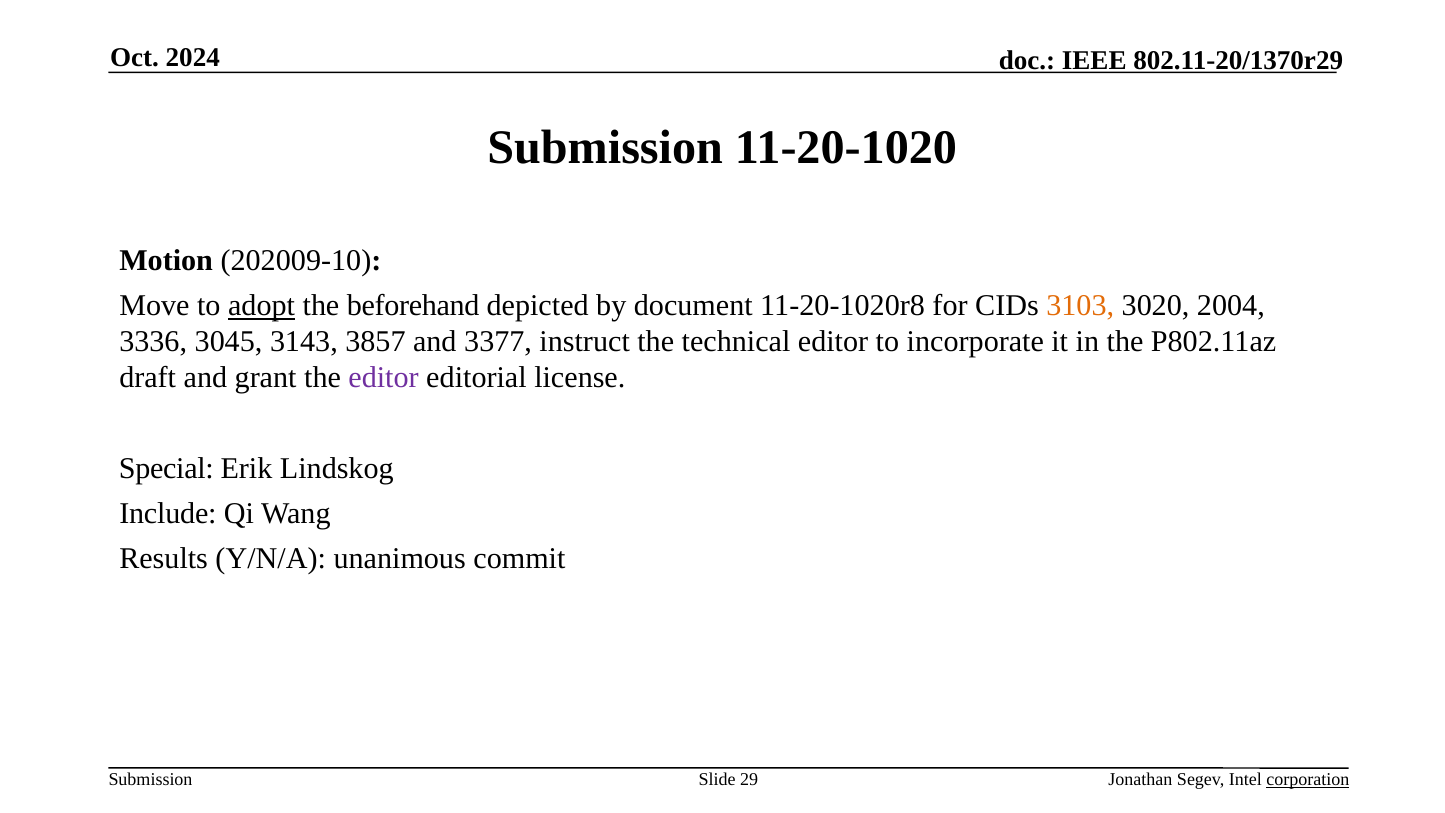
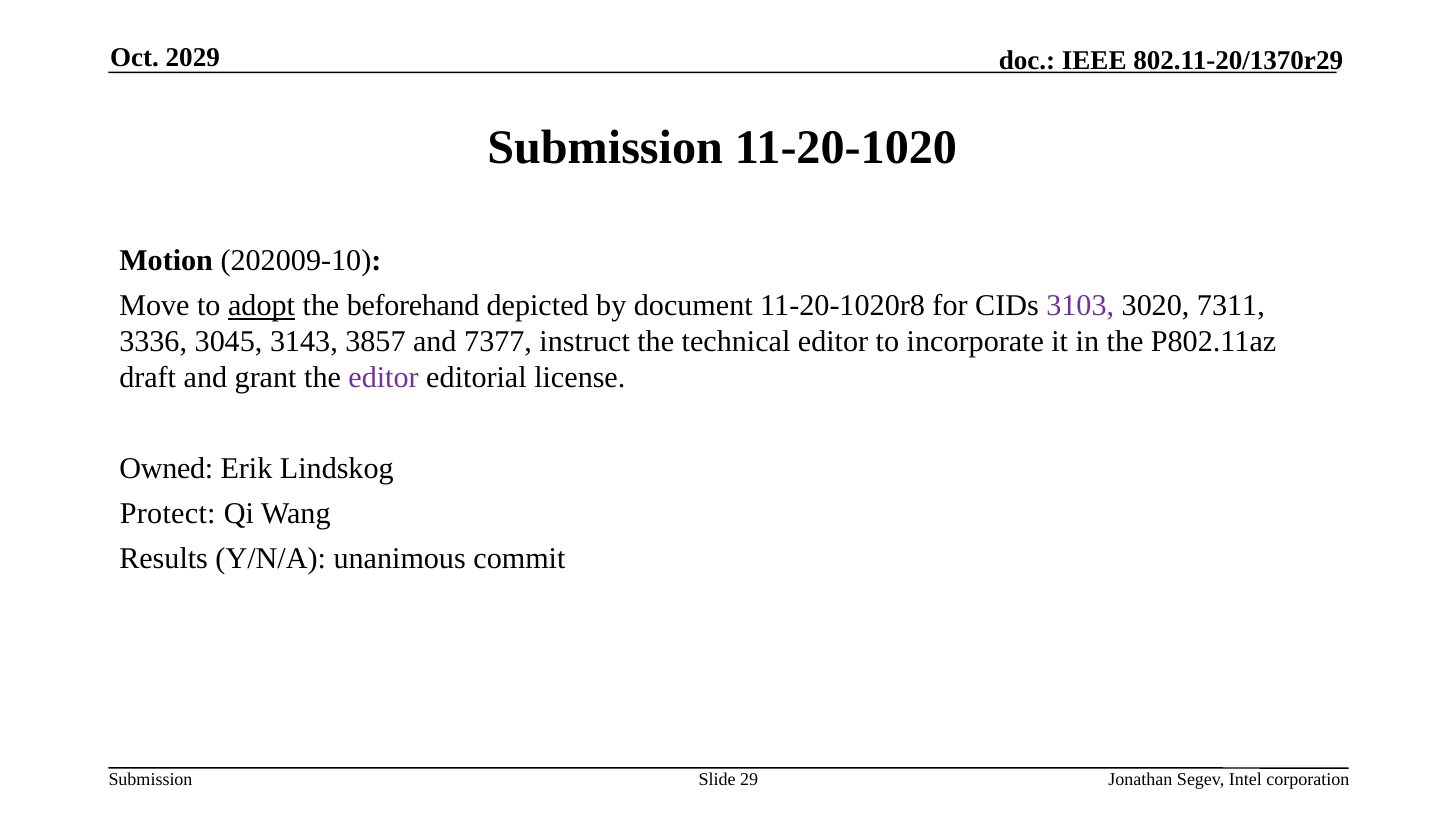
2024: 2024 -> 2029 (193, 57)
3103 colour: orange -> purple (1080, 306)
2004: 2004 -> 7311 (1231, 306)
3377: 3377 -> 7377 (498, 342)
Special: Special -> Owned (166, 468)
Include: Include -> Protect (168, 513)
corporation underline: present -> none (1308, 780)
